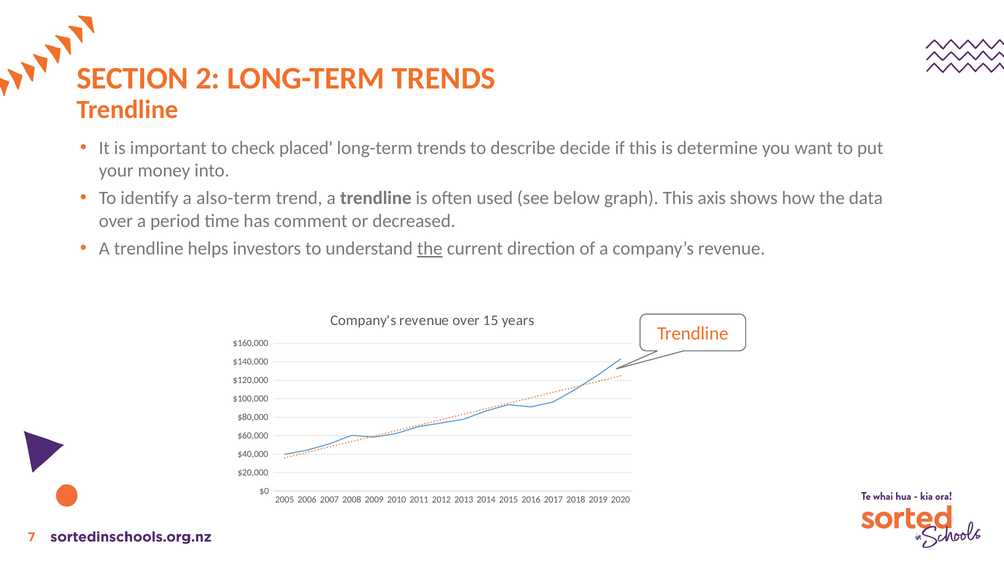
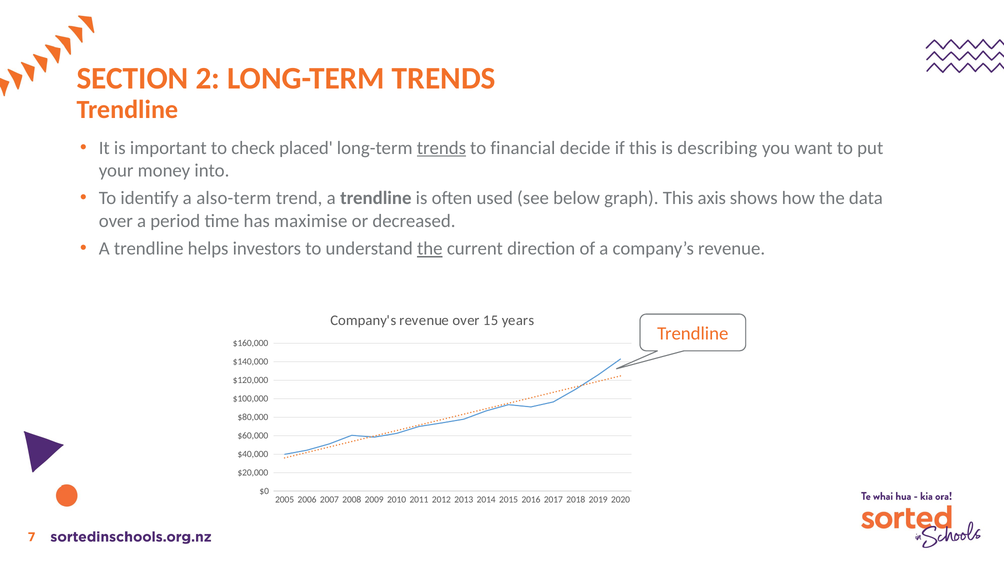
trends underline: none -> present (441, 148)
describe: describe -> financial (523, 148)
determine: determine -> describing (717, 148)
comment: comment -> maximise (311, 221)
